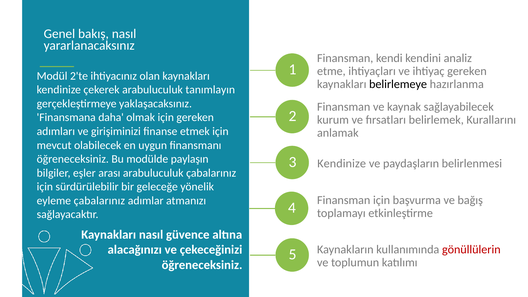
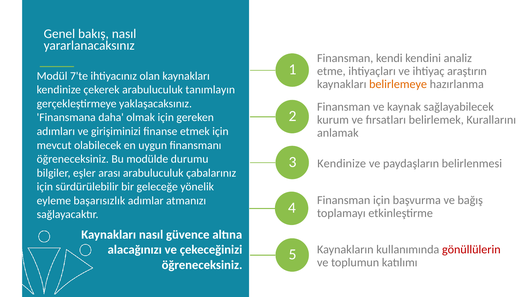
ihtiyaç gereken: gereken -> araştırın (467, 71)
2'te: 2'te -> 7'te (79, 76)
belirlemeye colour: black -> orange (398, 84)
paylaşın: paylaşın -> durumu (190, 159)
eyleme çabalarınız: çabalarınız -> başarısızlık (99, 201)
